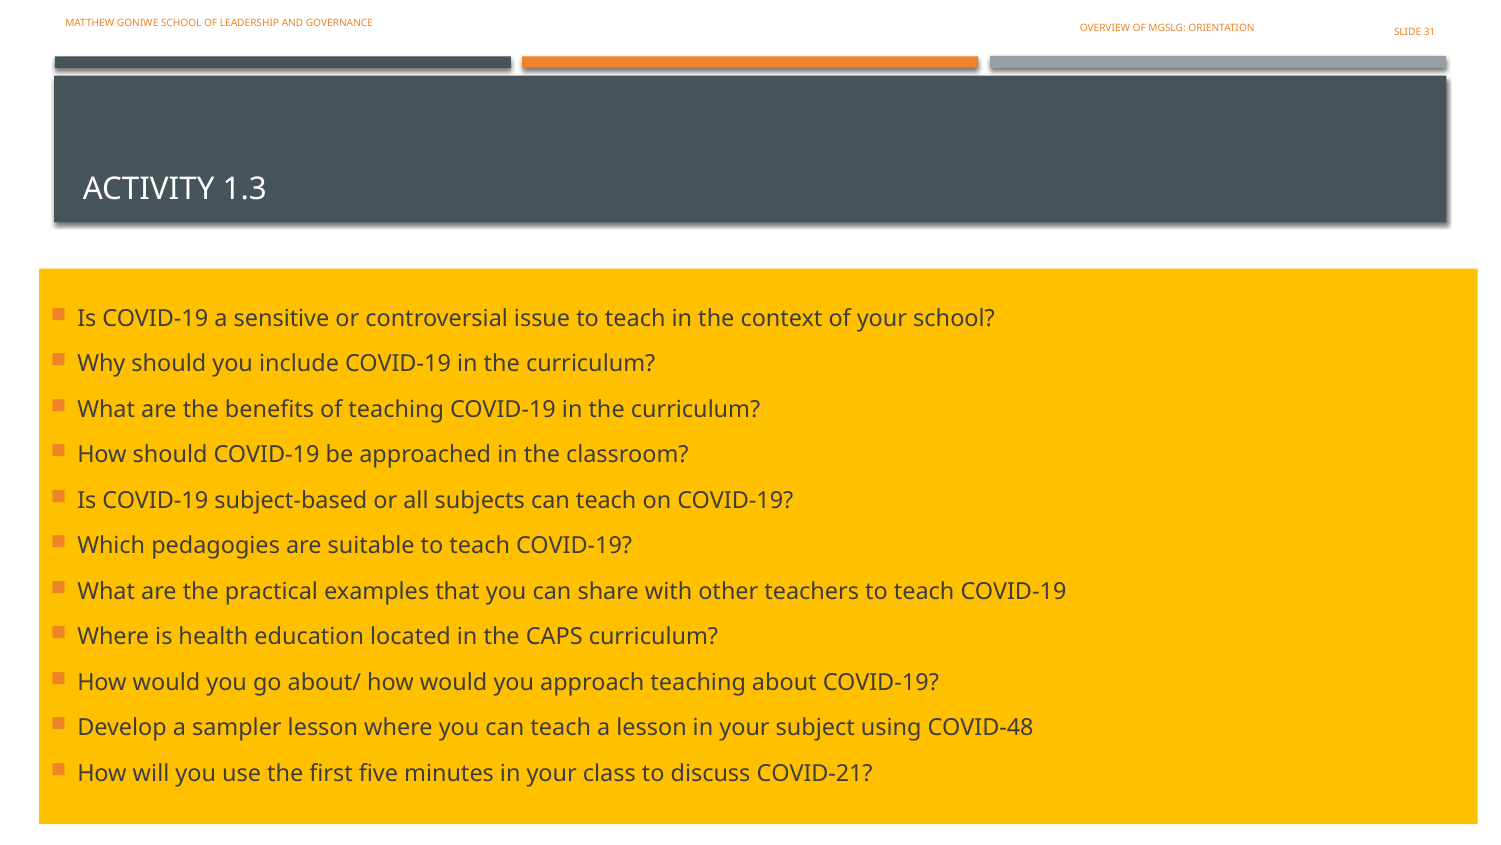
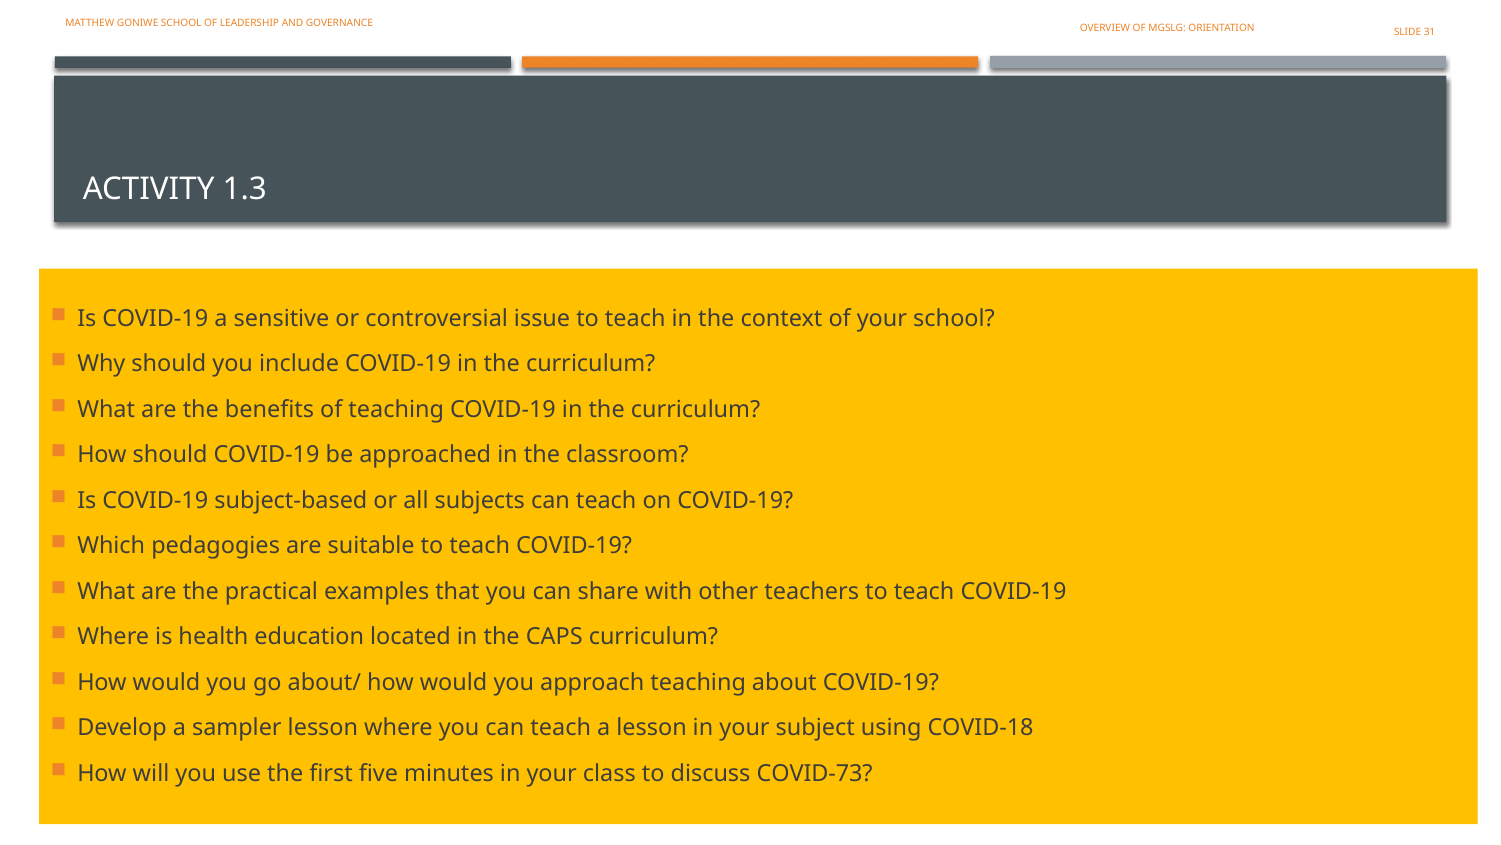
COVID-48: COVID-48 -> COVID-18 (981, 728)
COVID-21: COVID-21 -> COVID-73 (815, 773)
